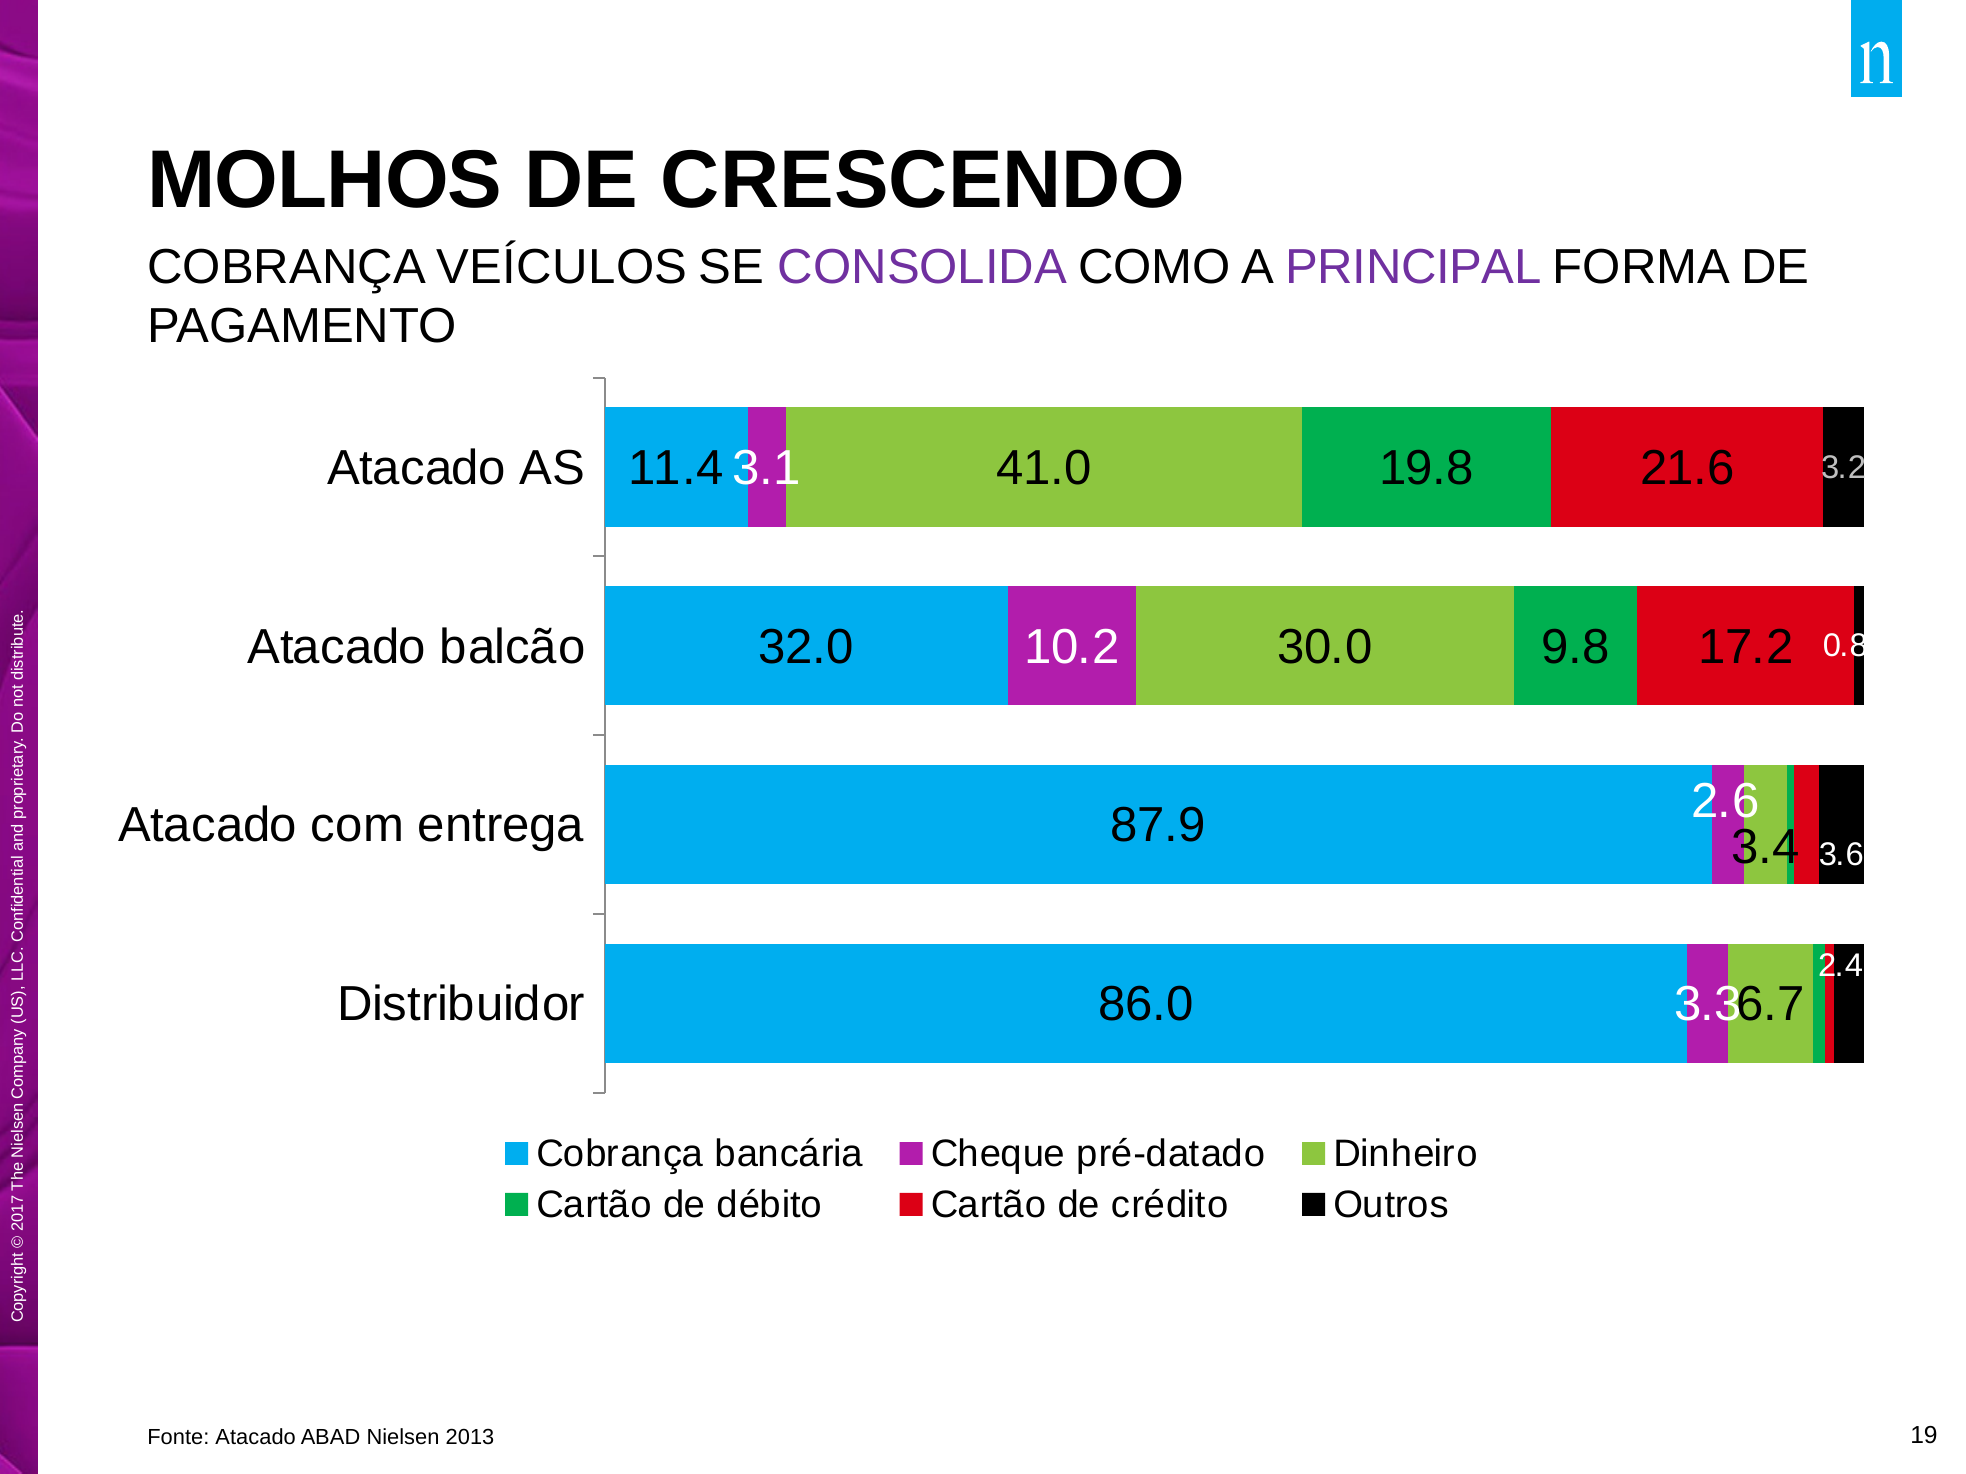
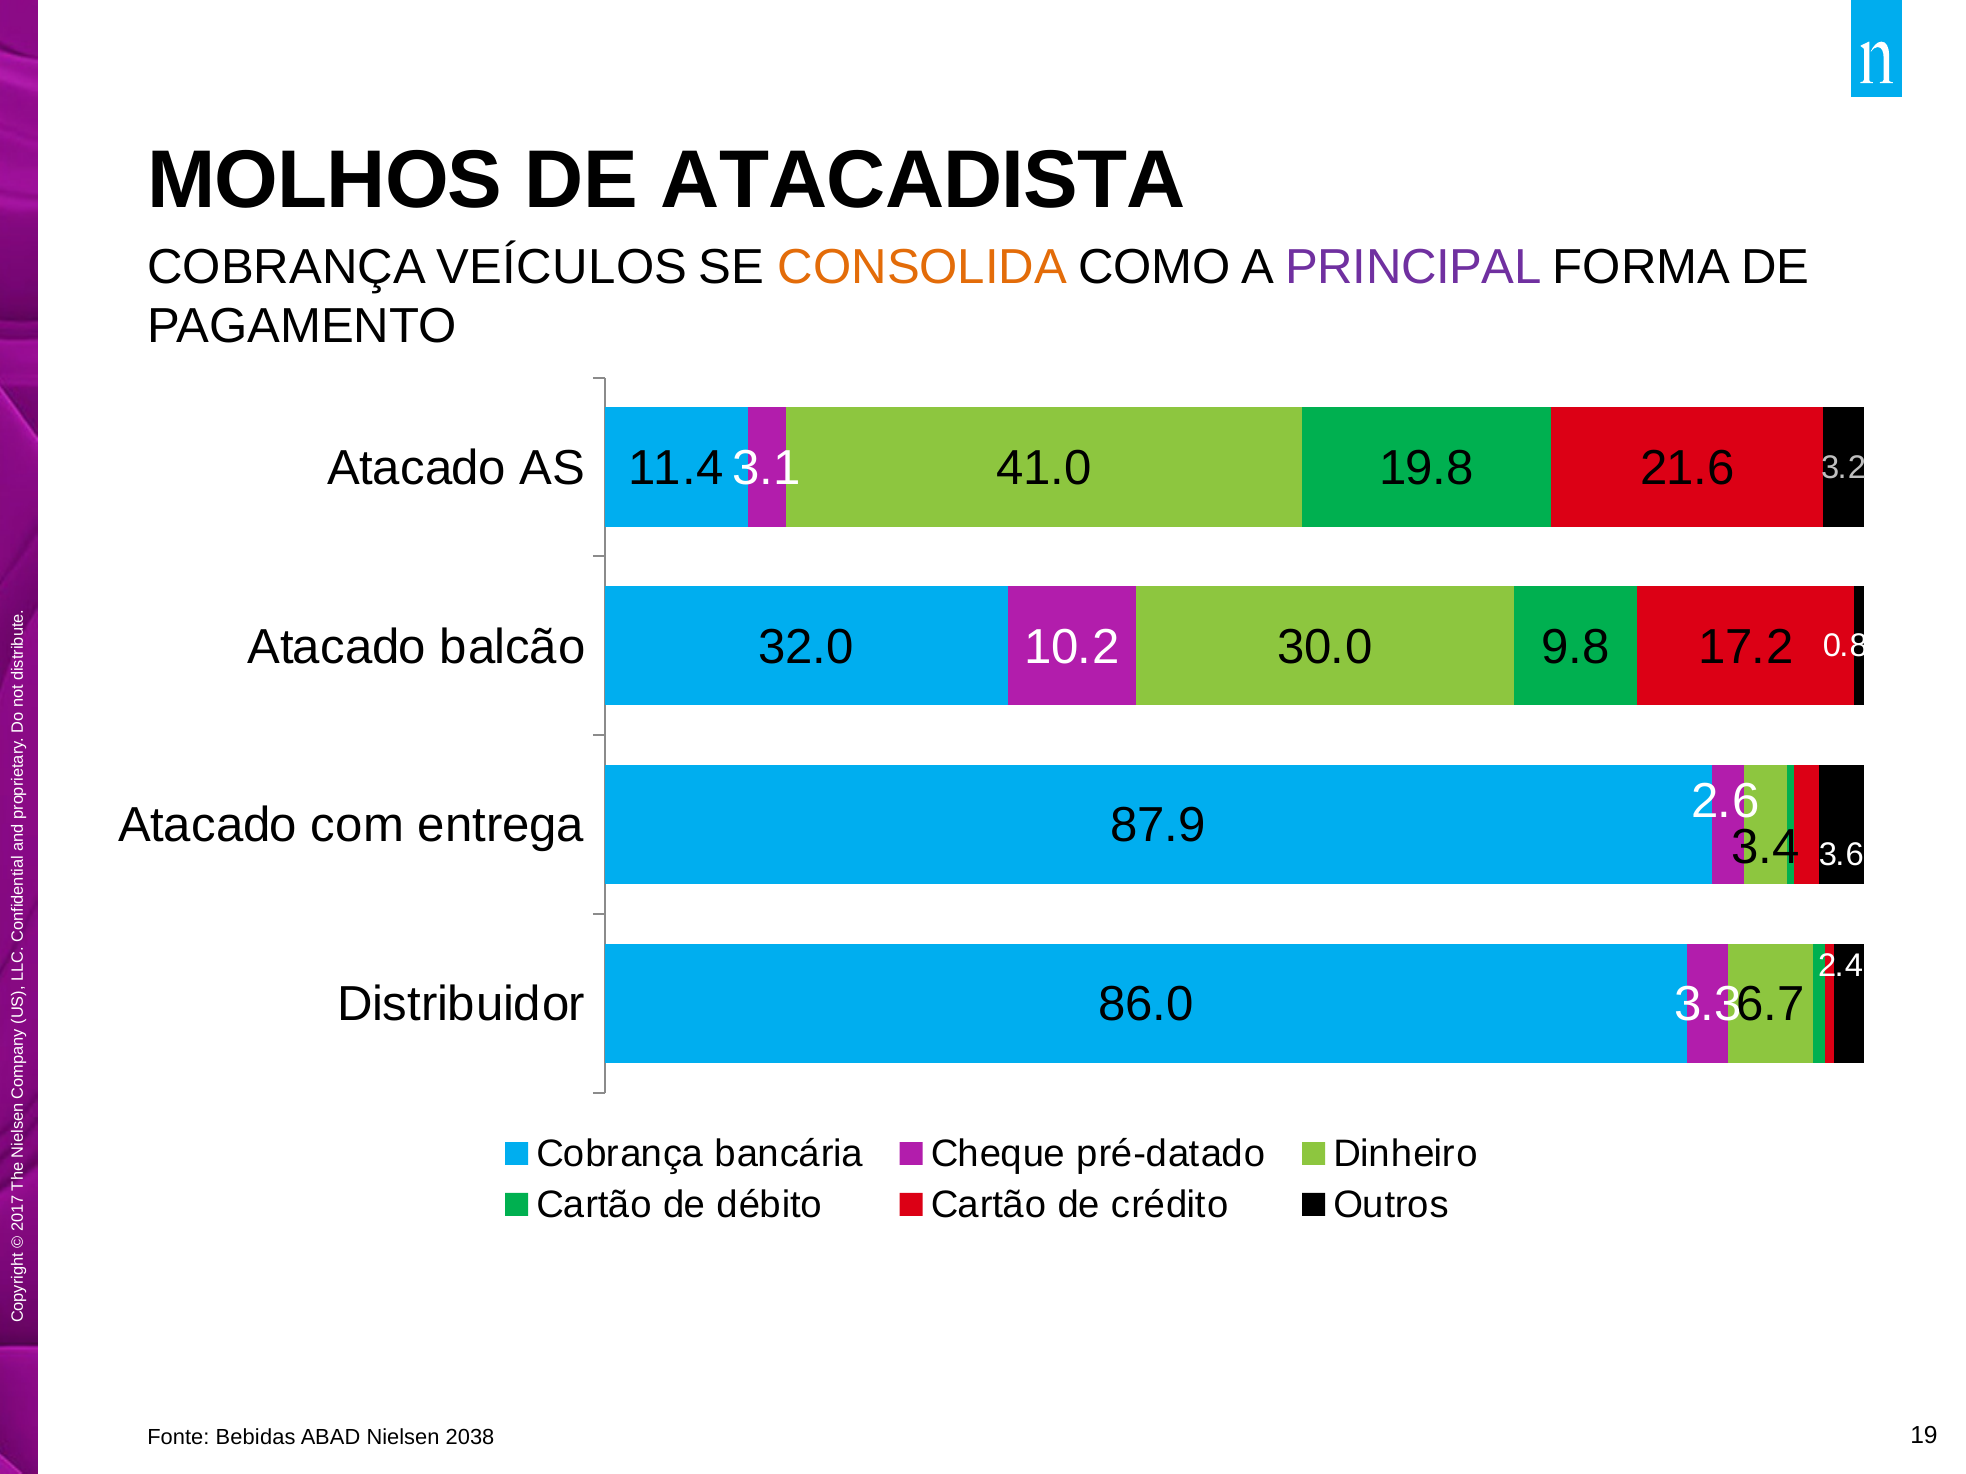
CRESCENDO: CRESCENDO -> ATACADISTA (923, 181)
CONSOLIDA colour: purple -> orange (923, 268)
Fonte Atacado: Atacado -> Bebidas (256, 1437)
2013: 2013 -> 2038 (470, 1437)
